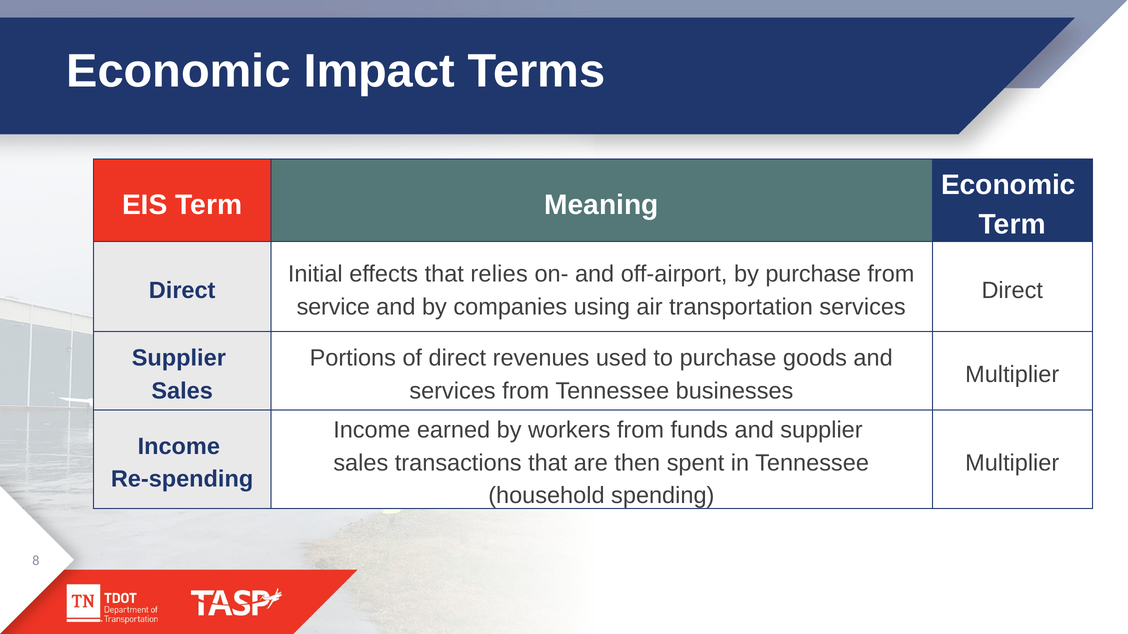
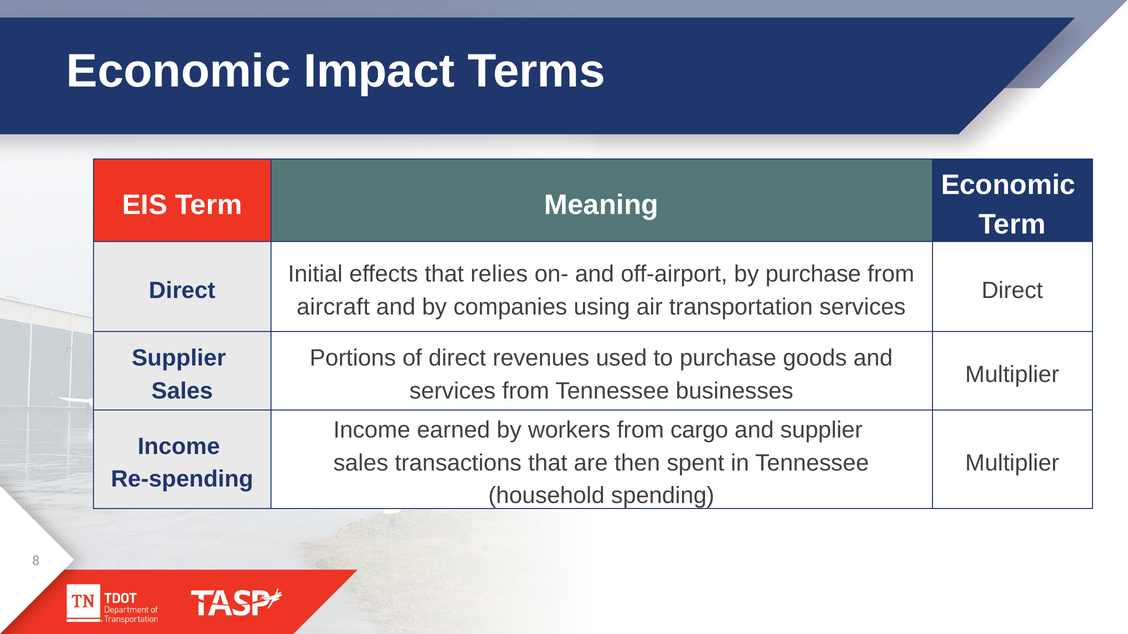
service: service -> aircraft (333, 307)
funds: funds -> cargo (699, 431)
